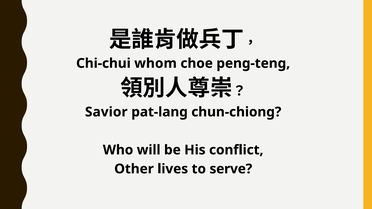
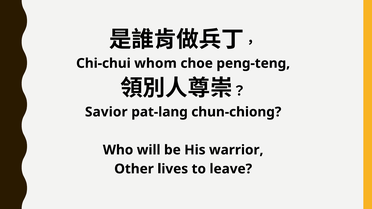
conflict: conflict -> warrior (236, 150)
serve: serve -> leave (231, 169)
